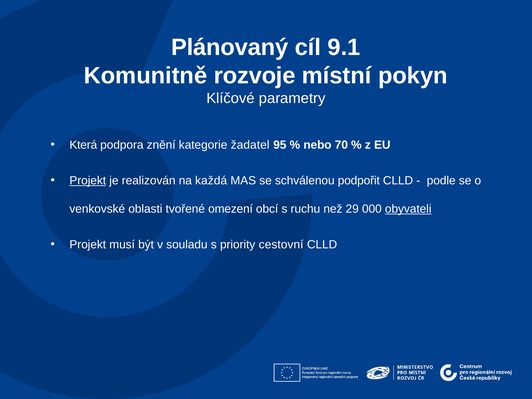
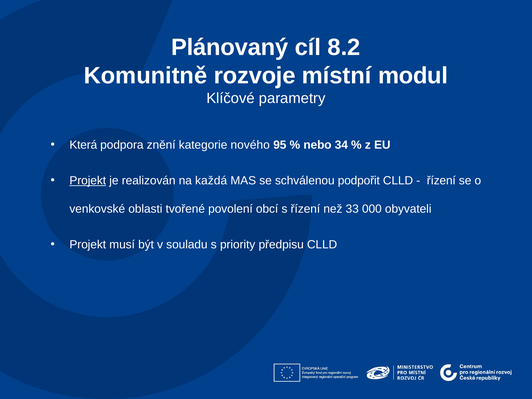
9.1: 9.1 -> 8.2 (344, 47)
pokyn: pokyn -> modul (413, 76)
žadatel: žadatel -> nového (250, 145)
70: 70 -> 34 (341, 145)
podle: podle -> řízení (441, 181)
omezení: omezení -> povolení (230, 209)
s ruchu: ruchu -> řízení (305, 209)
29: 29 -> 33 (352, 209)
obyvateli underline: present -> none (408, 209)
cestovní: cestovní -> předpisu (281, 245)
